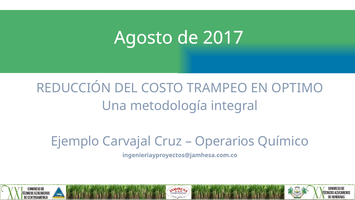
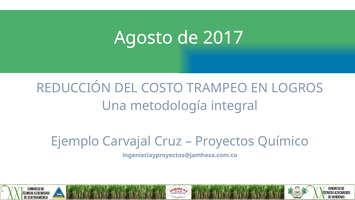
OPTIMO: OPTIMO -> LOGROS (297, 88)
Operarios: Operarios -> Proyectos (225, 141)
